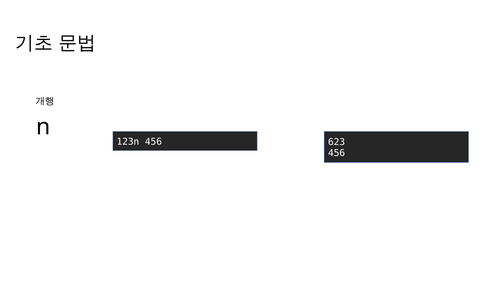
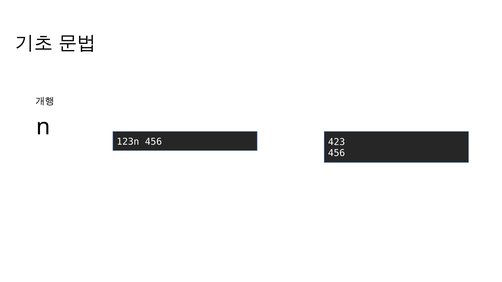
623: 623 -> 423 (337, 142)
